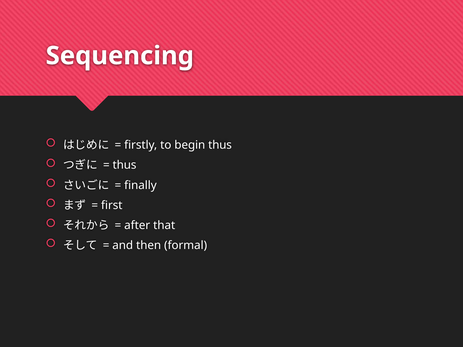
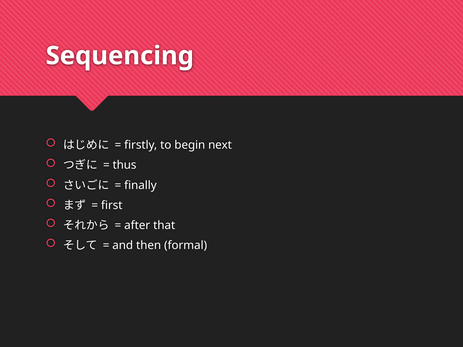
begin thus: thus -> next (220, 145)
